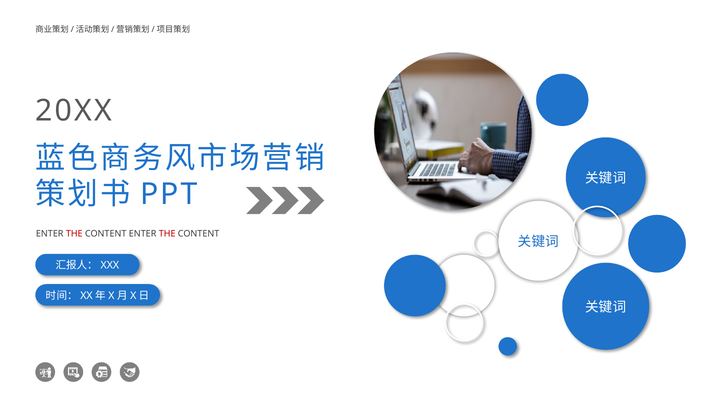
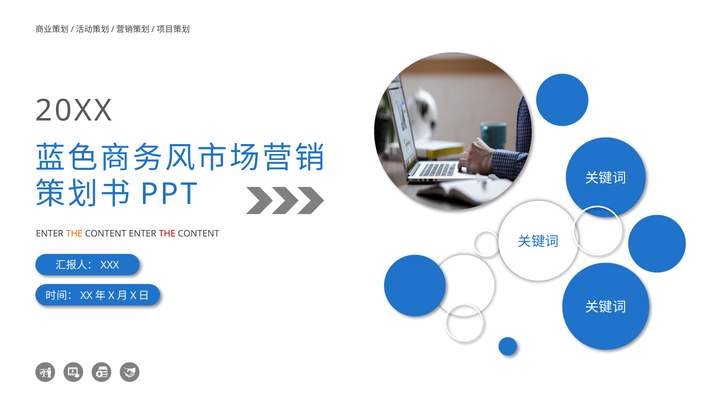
THE colour: red -> orange (74, 234)
